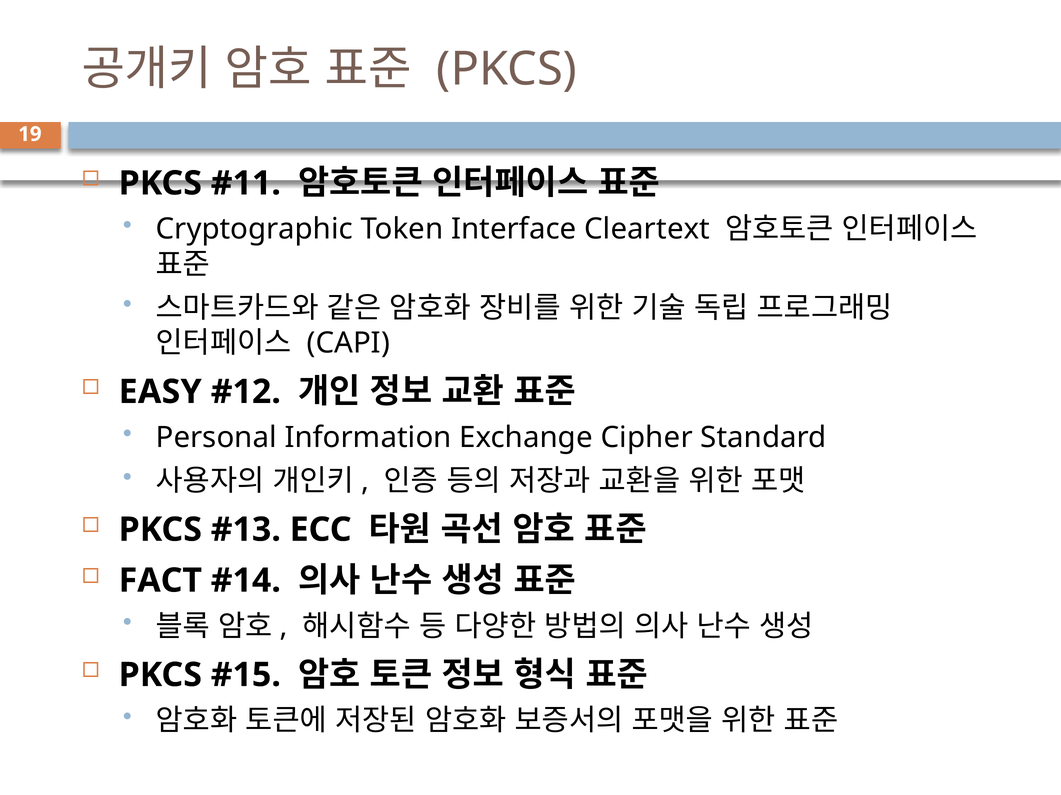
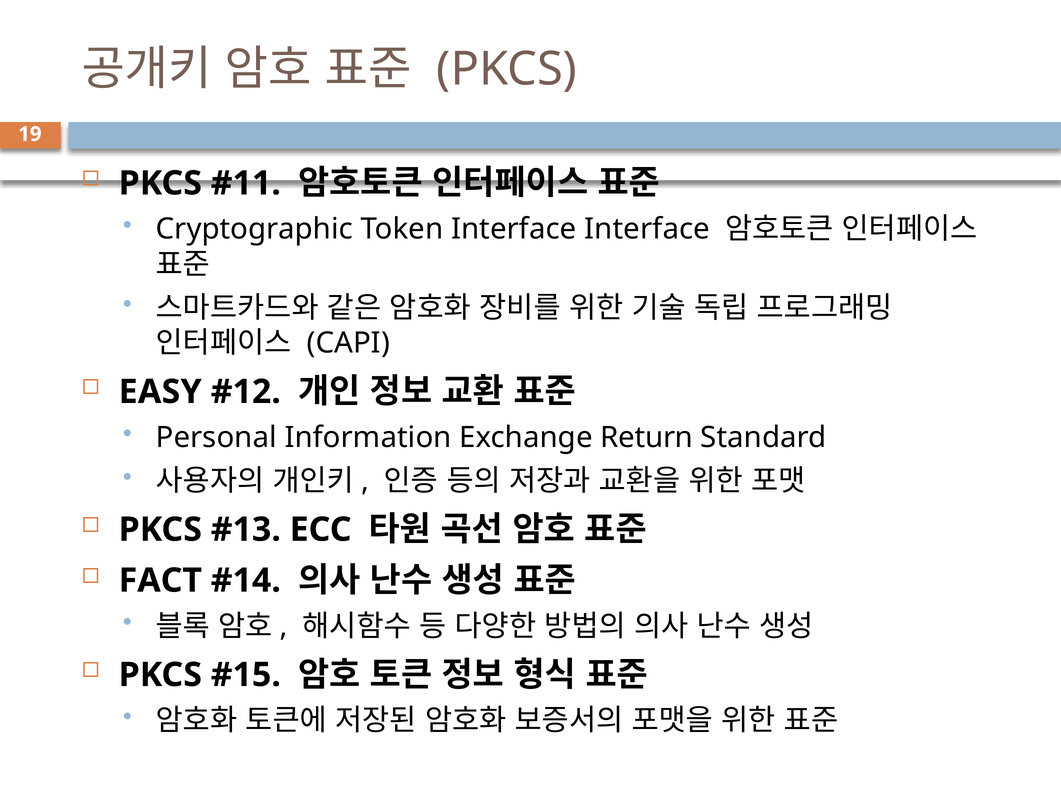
Interface Cleartext: Cleartext -> Interface (647, 229)
Cipher: Cipher -> Return (647, 438)
